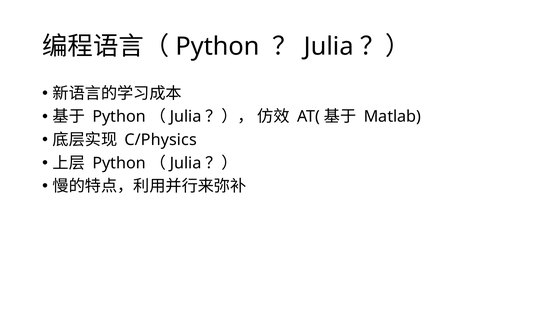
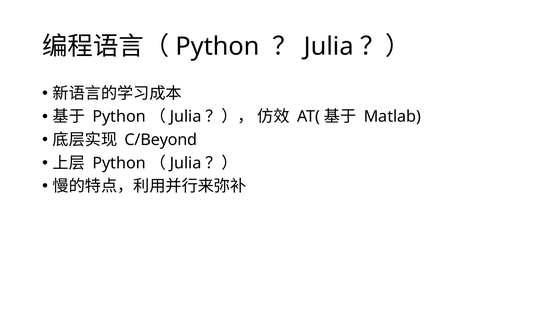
C/Physics: C/Physics -> C/Beyond (161, 140)
